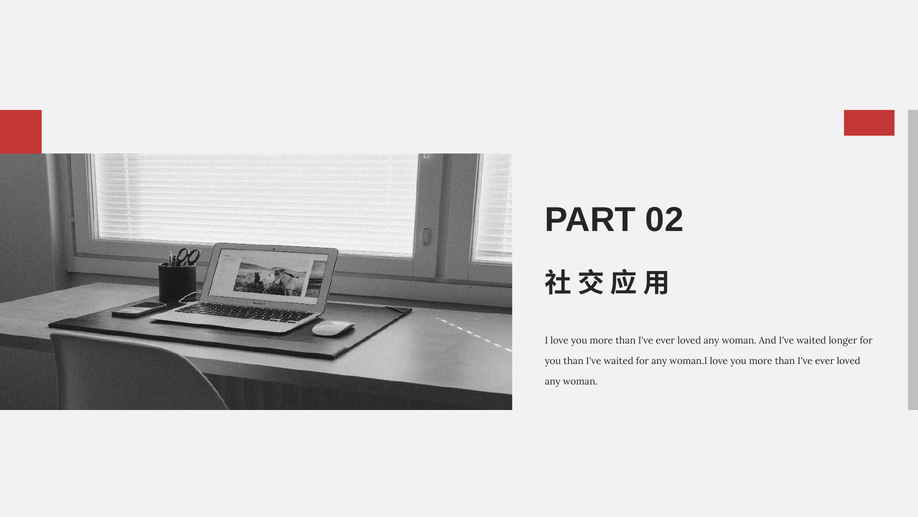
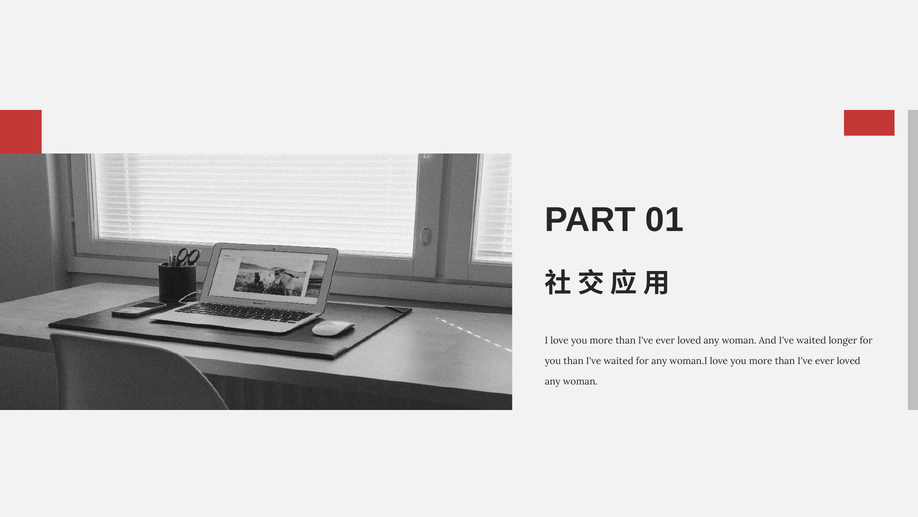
02: 02 -> 01 (665, 219)
